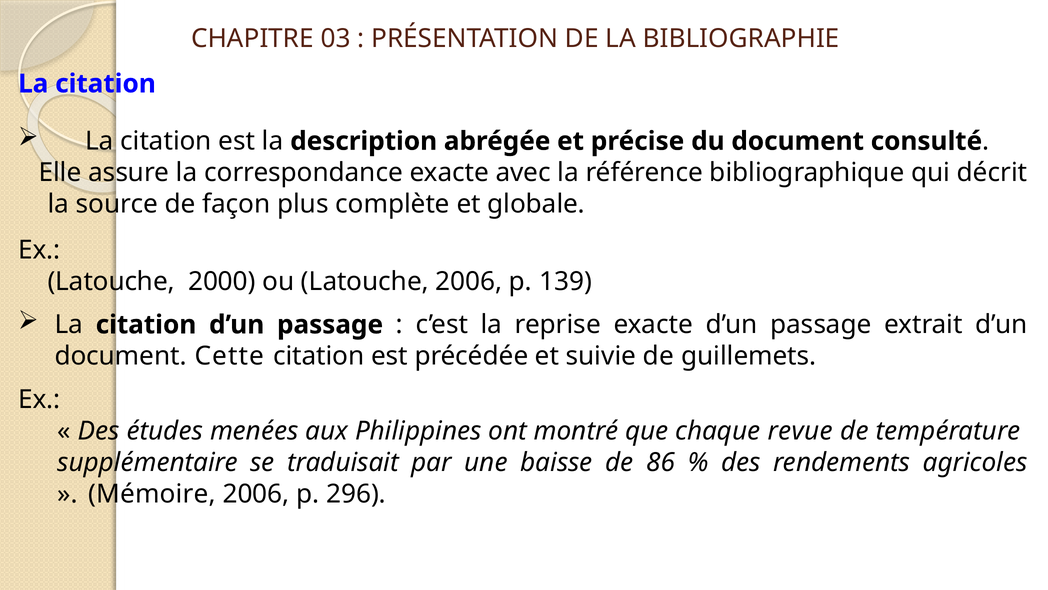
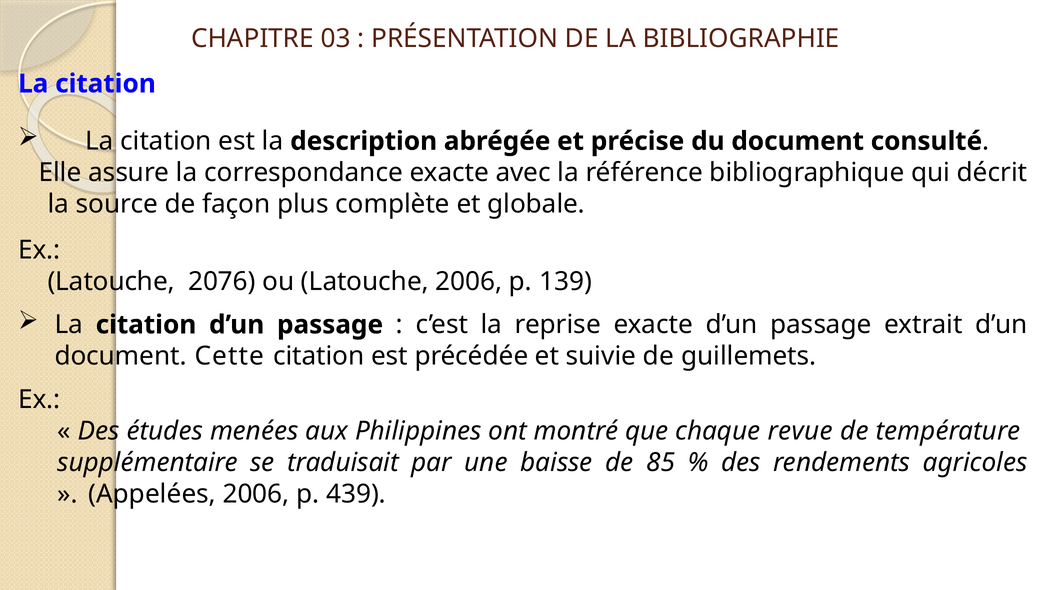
2000: 2000 -> 2076 (222, 281)
86: 86 -> 85 (661, 462)
Mémoire: Mémoire -> Appelées (152, 493)
296: 296 -> 439 (356, 493)
